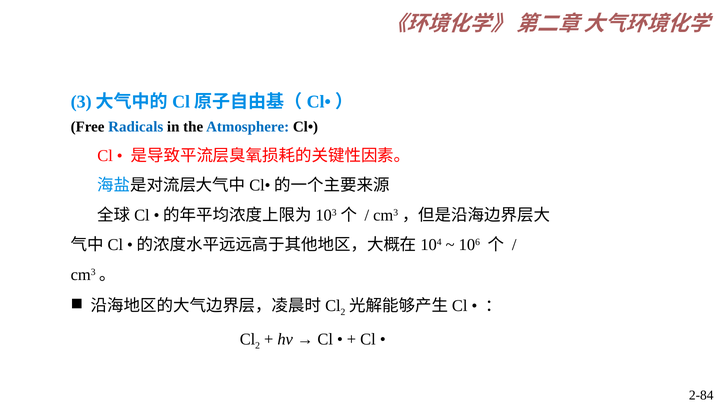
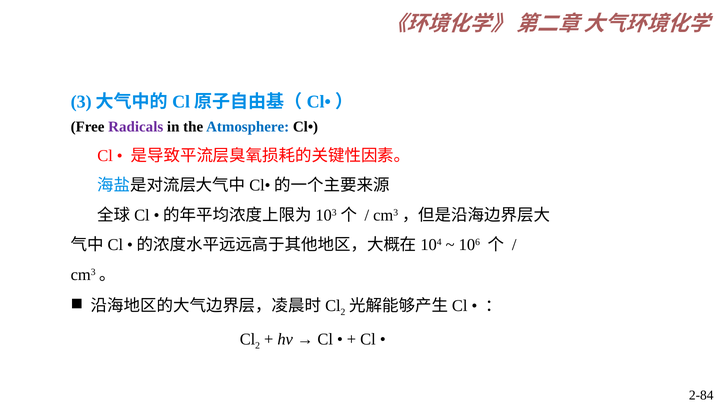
Radicals colour: blue -> purple (136, 127)
